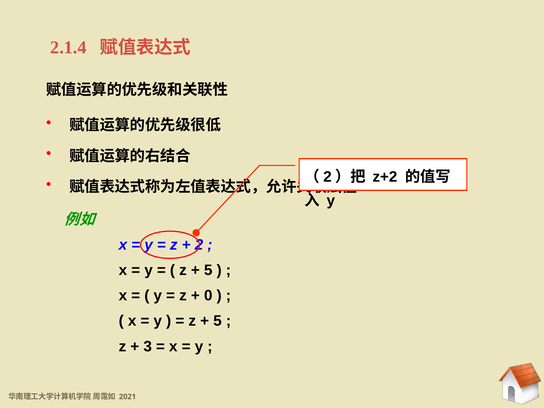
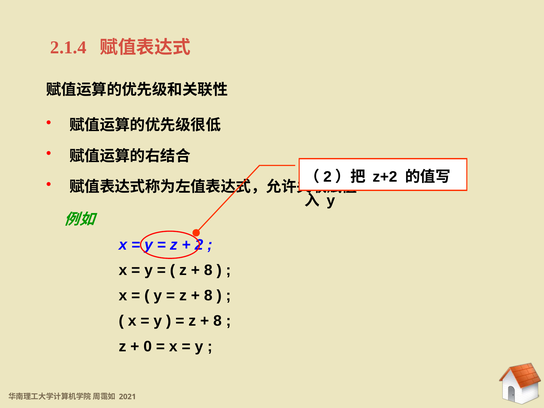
5: 5 -> 8 (208, 270)
0: 0 -> 8 (208, 296)
5: 5 -> 8 (217, 321)
3: 3 -> 0 (148, 346)
